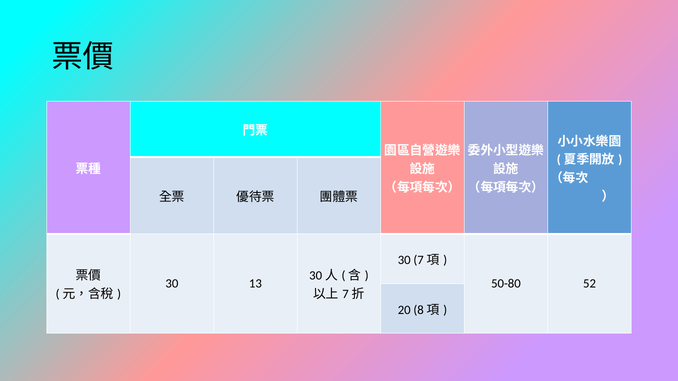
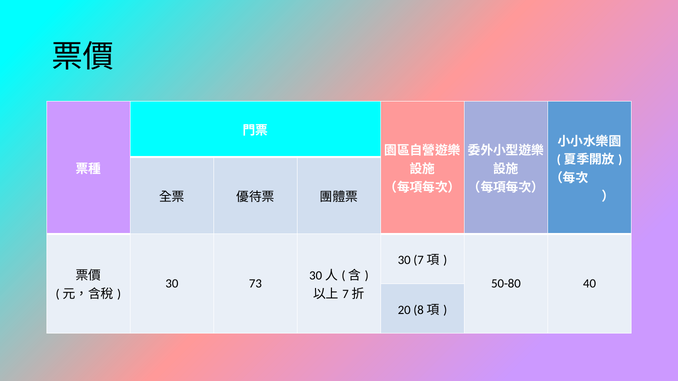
13: 13 -> 73 (255, 284)
52: 52 -> 40 (590, 284)
